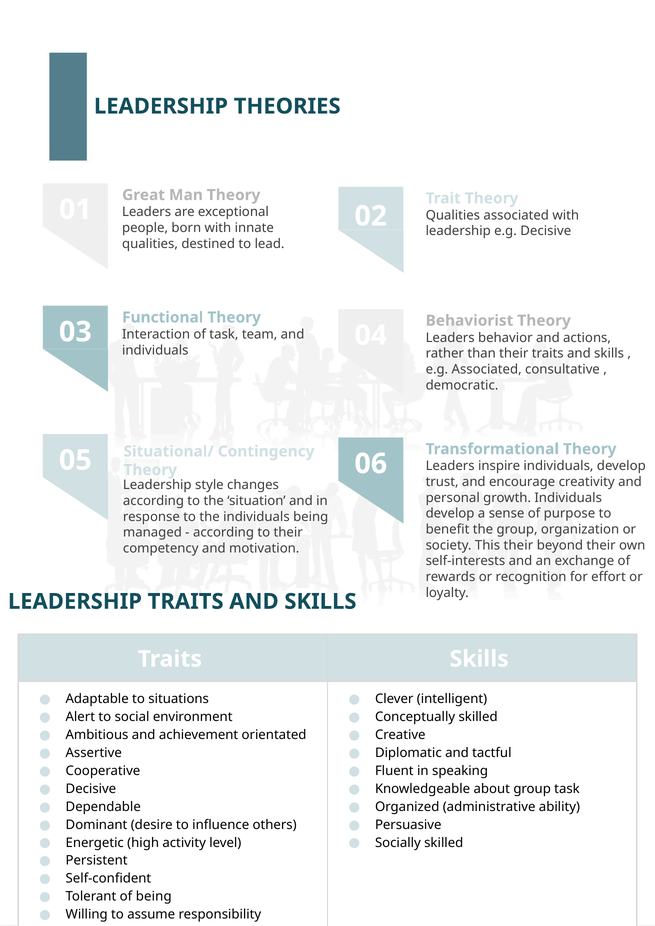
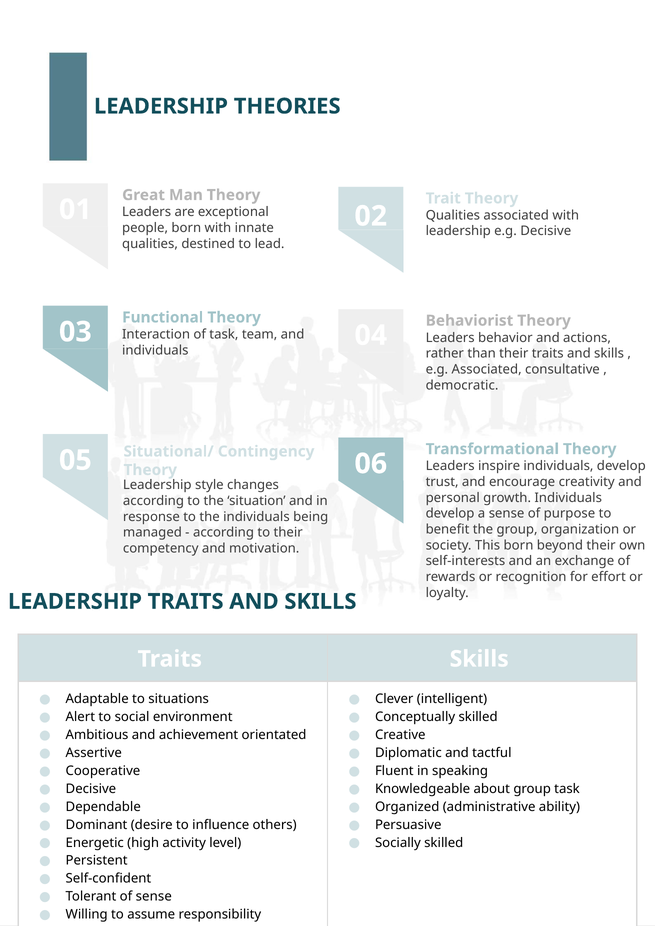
This their: their -> born (518, 545)
of being: being -> sense (154, 897)
